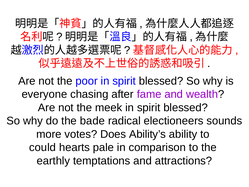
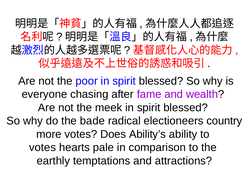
sounds: sounds -> country (224, 121)
could: could -> votes (43, 147)
